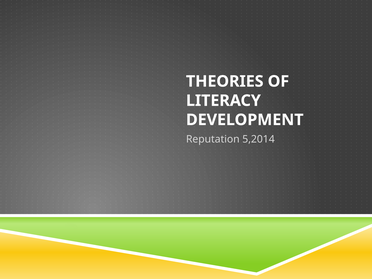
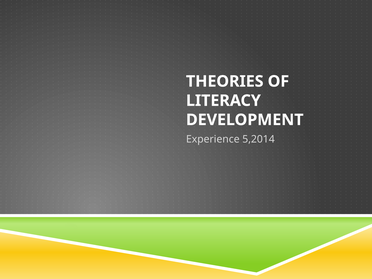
Reputation: Reputation -> Experience (213, 139)
